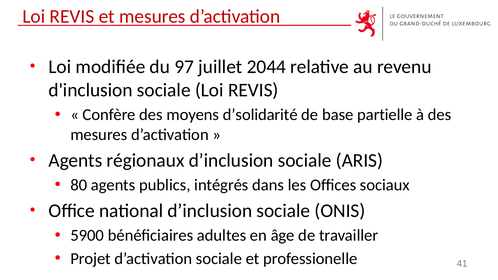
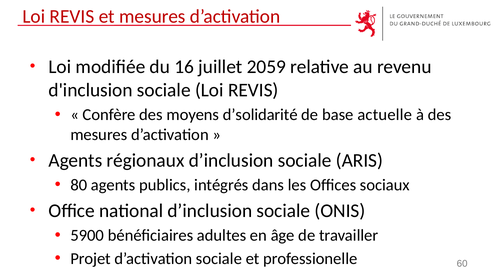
97: 97 -> 16 (184, 67)
2044: 2044 -> 2059 (266, 67)
partielle: partielle -> actuelle (385, 115)
41: 41 -> 60 (462, 264)
